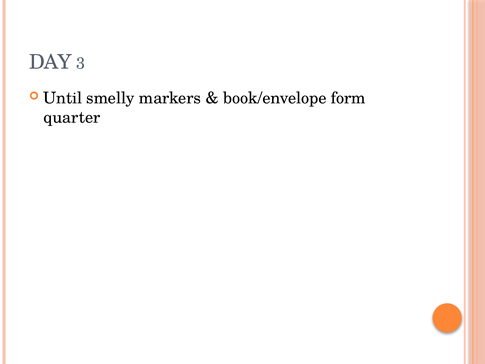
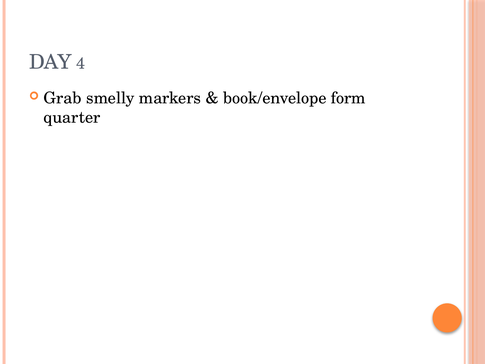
3: 3 -> 4 (81, 63)
Until: Until -> Grab (63, 98)
